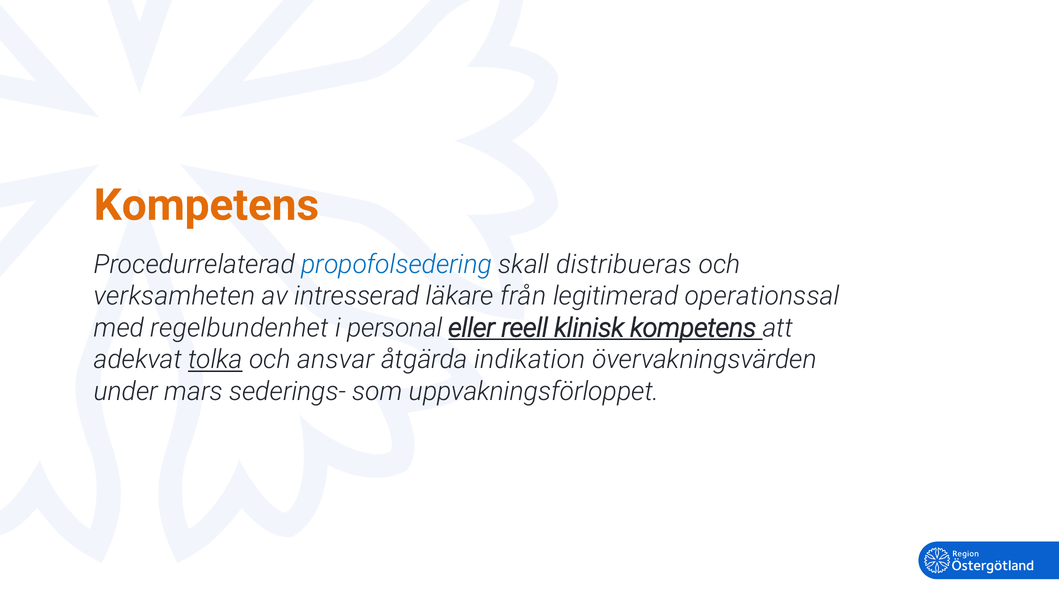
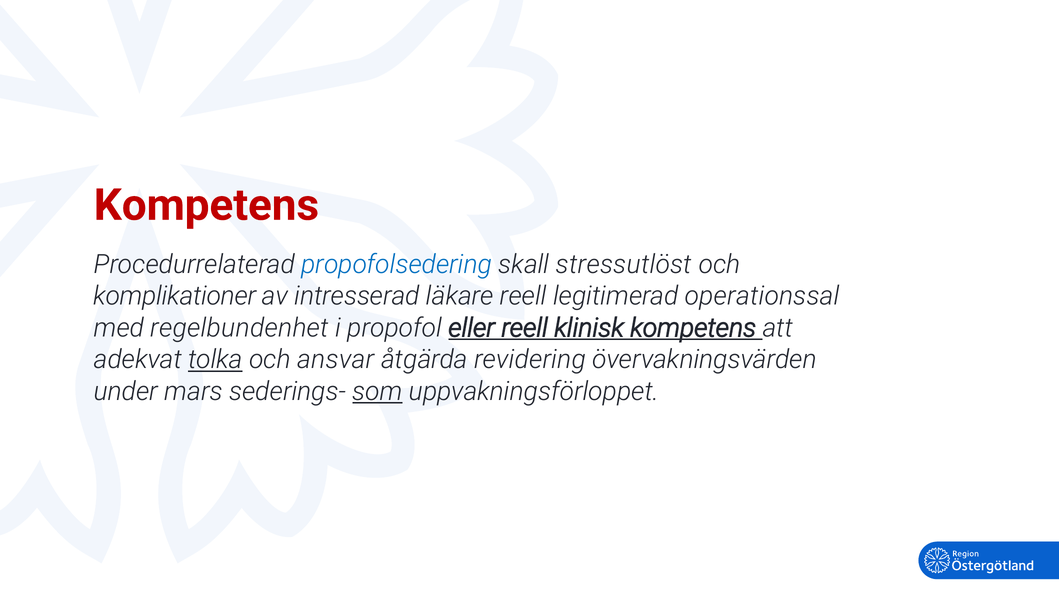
Kompetens colour: orange -> red (206, 205)
distribueras: distribueras -> stressutlöst (624, 264)
verksamheten: verksamheten -> komplikationer (175, 296)
läkare från: från -> reell (523, 296)
personal: personal -> propofol (395, 328)
indikation: indikation -> revidering (530, 359)
som underline: none -> present (378, 391)
